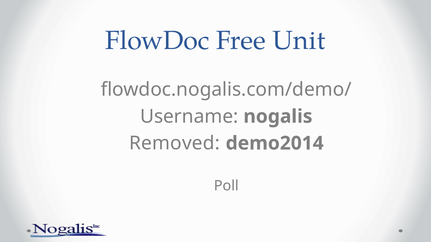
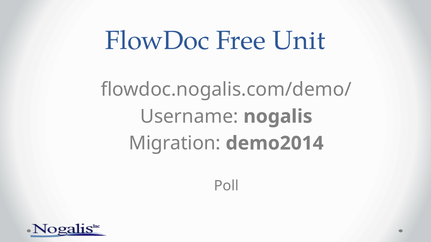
Removed: Removed -> Migration (175, 143)
